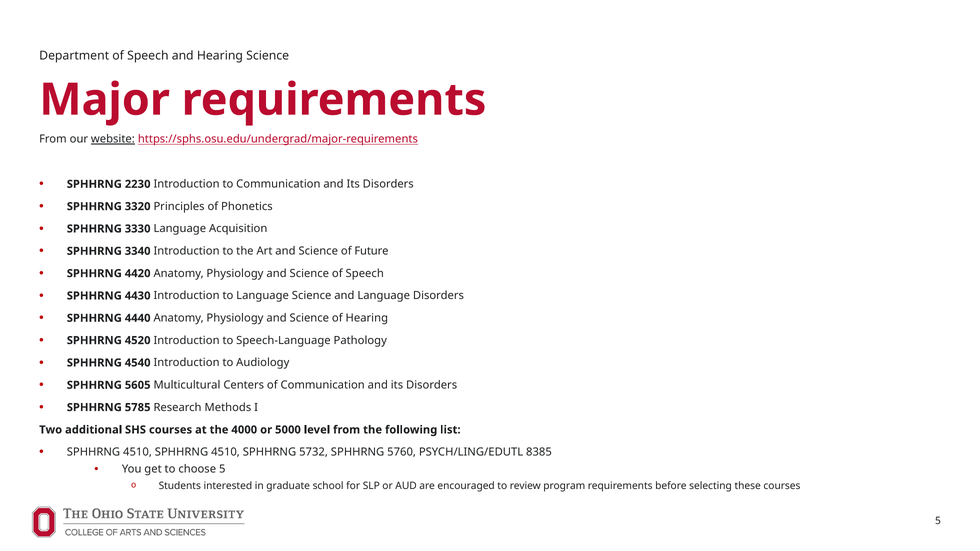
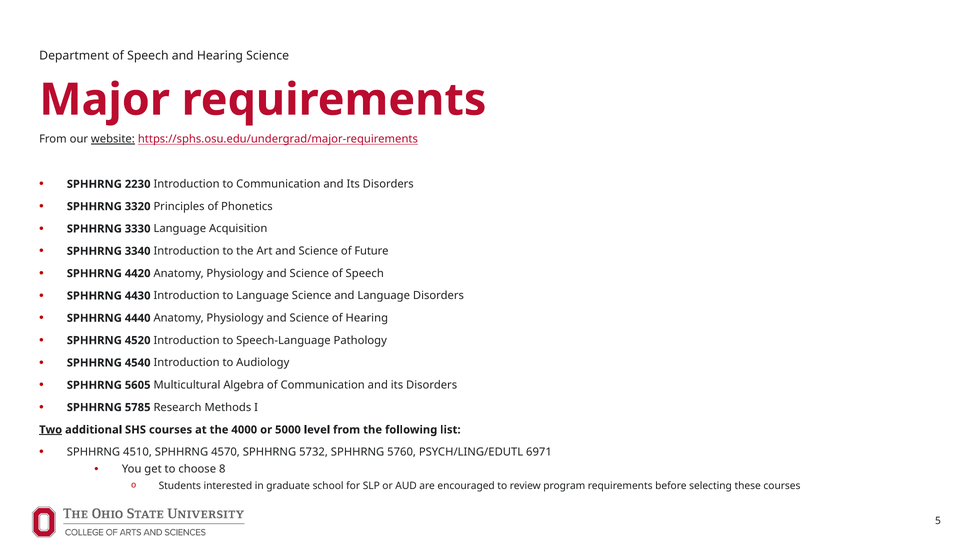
Centers: Centers -> Algebra (244, 385)
Two underline: none -> present (51, 430)
4510 SPHHRNG 4510: 4510 -> 4570 (226, 452)
8385: 8385 -> 6971 (539, 452)
choose 5: 5 -> 8 (222, 469)
